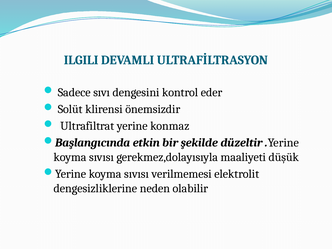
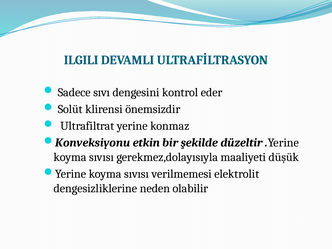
Başlangıcında: Başlangıcında -> Konveksiyonu (93, 143)
